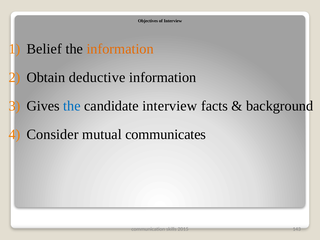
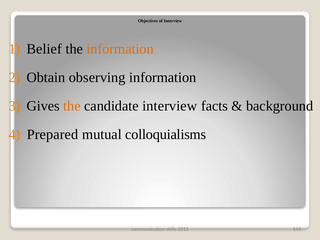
deductive: deductive -> observing (97, 77)
the colour: blue -> orange (72, 106)
Consider: Consider -> Prepared (53, 134)
communicates: communicates -> colloquialisms (166, 134)
